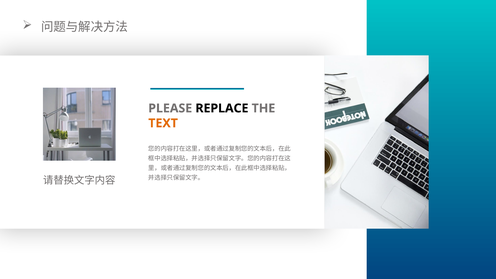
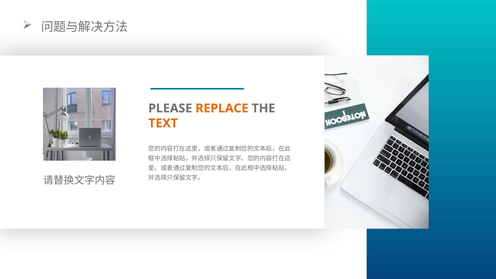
REPLACE colour: black -> orange (222, 108)
